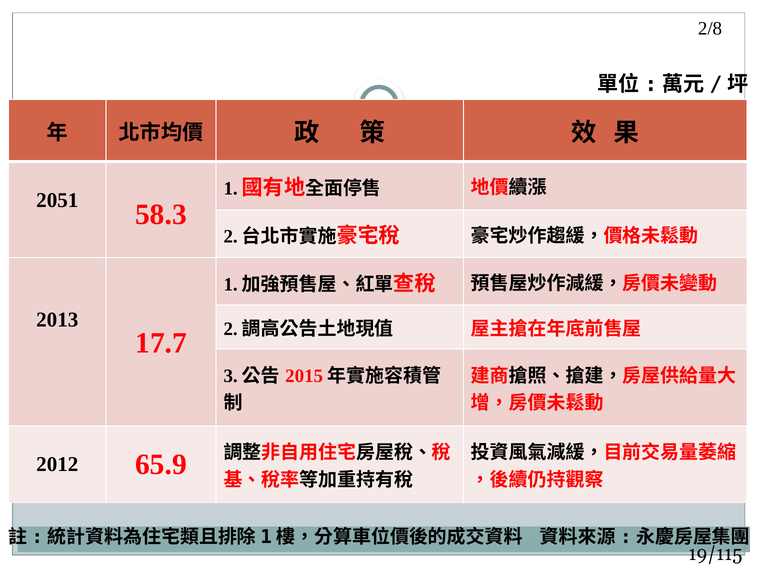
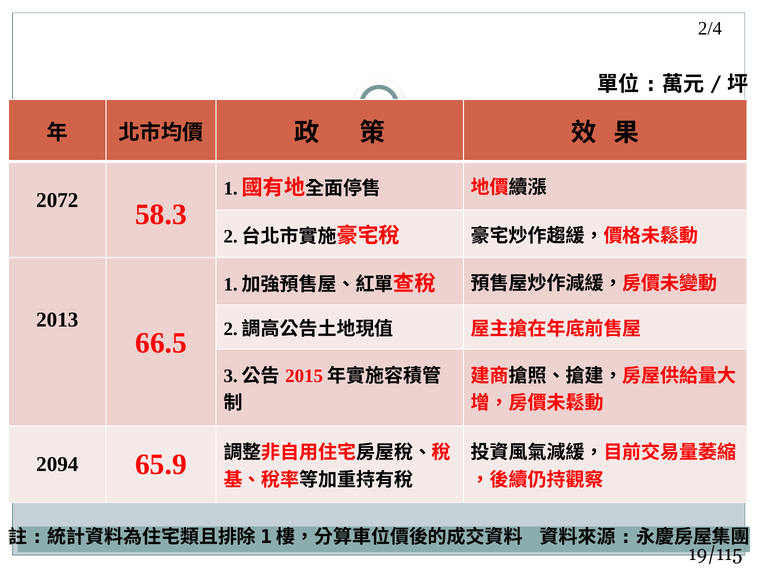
2/8: 2/8 -> 2/4 (710, 28)
2051: 2051 -> 2072 (57, 201)
17.7: 17.7 -> 66.5 (161, 343)
2012: 2012 -> 2094 (57, 465)
